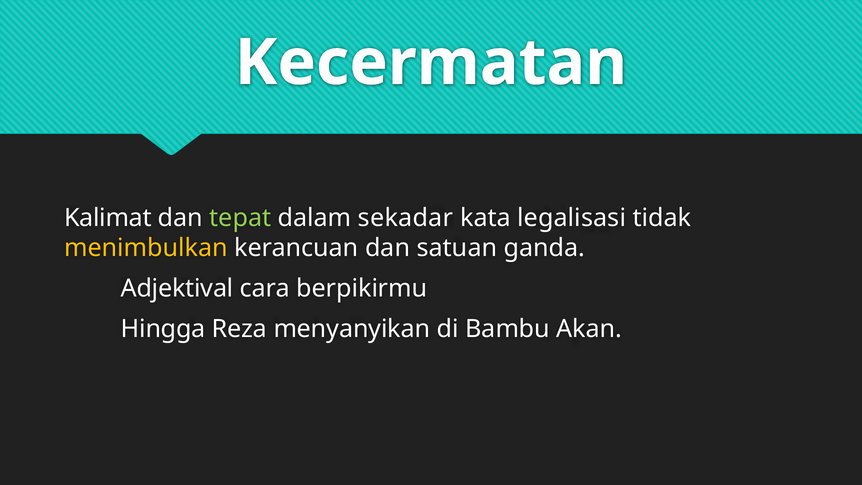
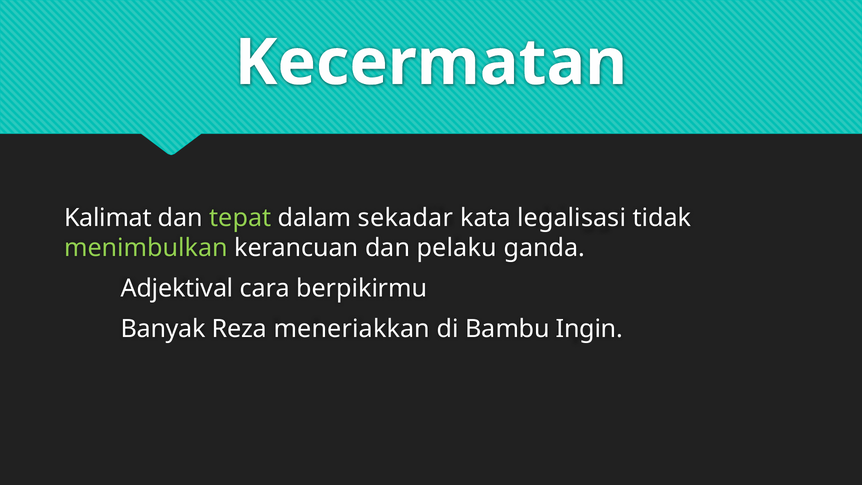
menimbulkan colour: yellow -> light green (146, 248)
satuan: satuan -> pelaku (457, 248)
Hingga: Hingga -> Banyak (163, 329)
menyanyikan: menyanyikan -> meneriakkan (352, 329)
Akan: Akan -> Ingin (589, 329)
